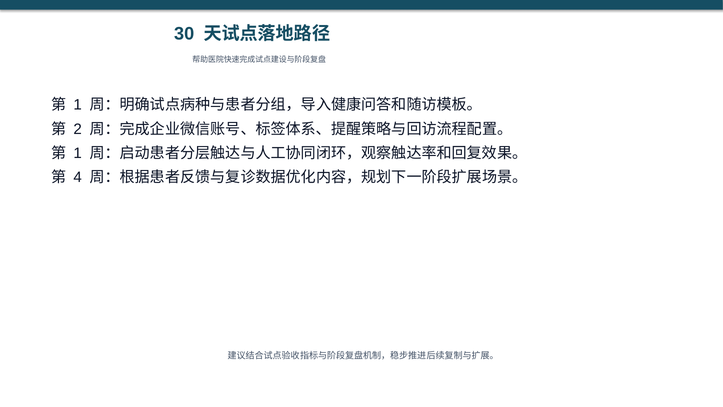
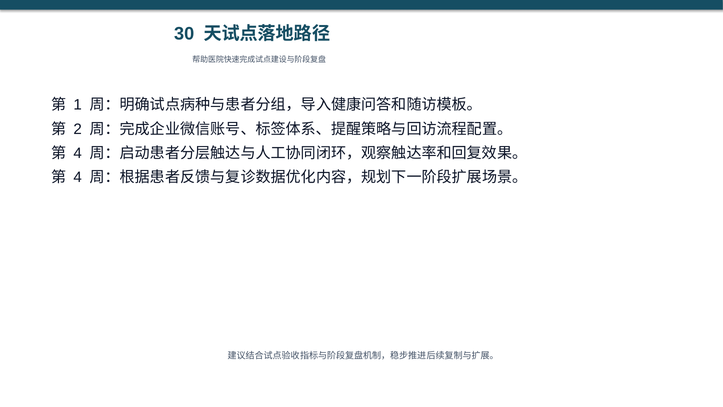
1: 1 -> 4 (78, 153)
